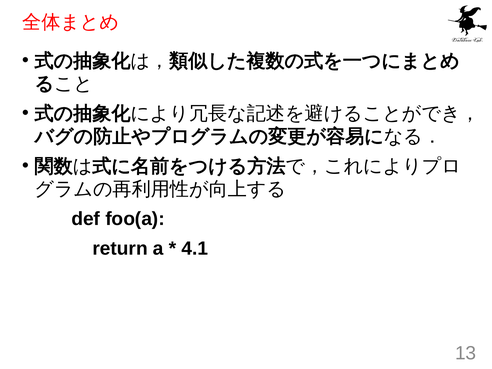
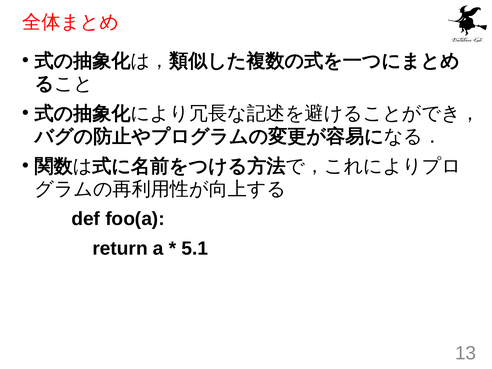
4.1: 4.1 -> 5.1 (195, 249)
